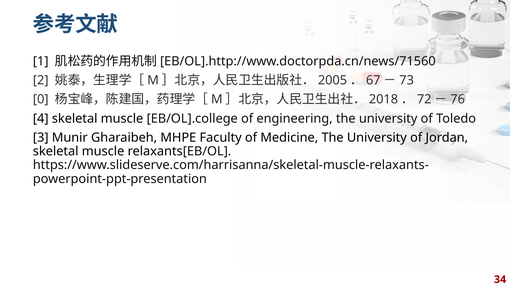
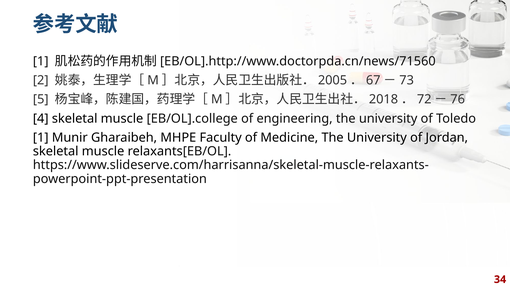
0: 0 -> 5 (41, 99)
3: 3 -> 1 (41, 138)
